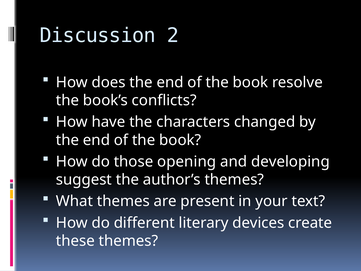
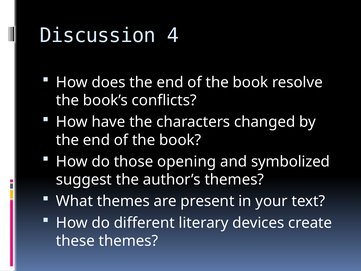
2: 2 -> 4 (173, 35)
developing: developing -> symbolized (290, 161)
